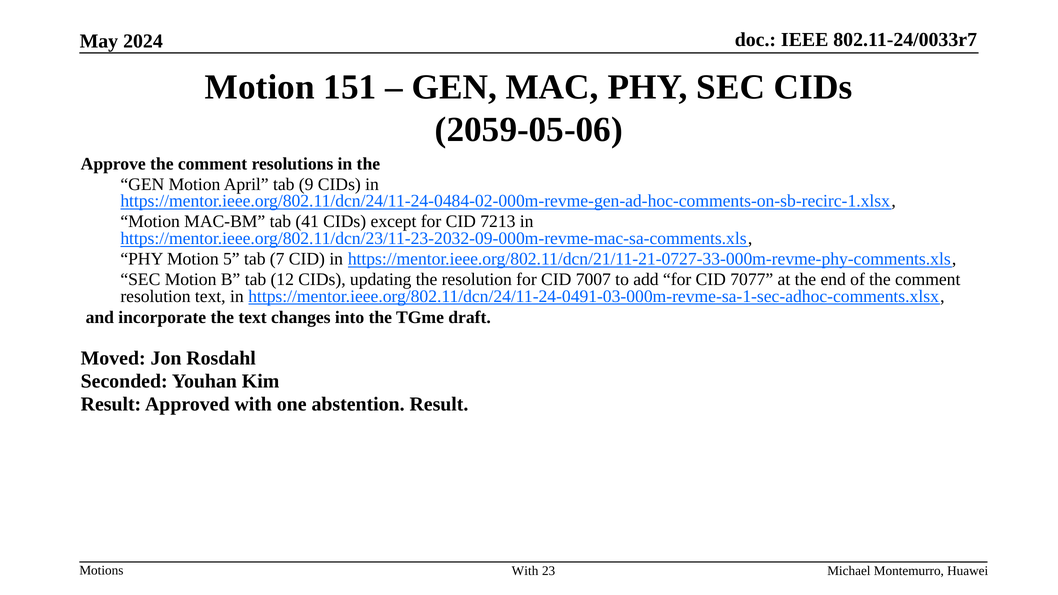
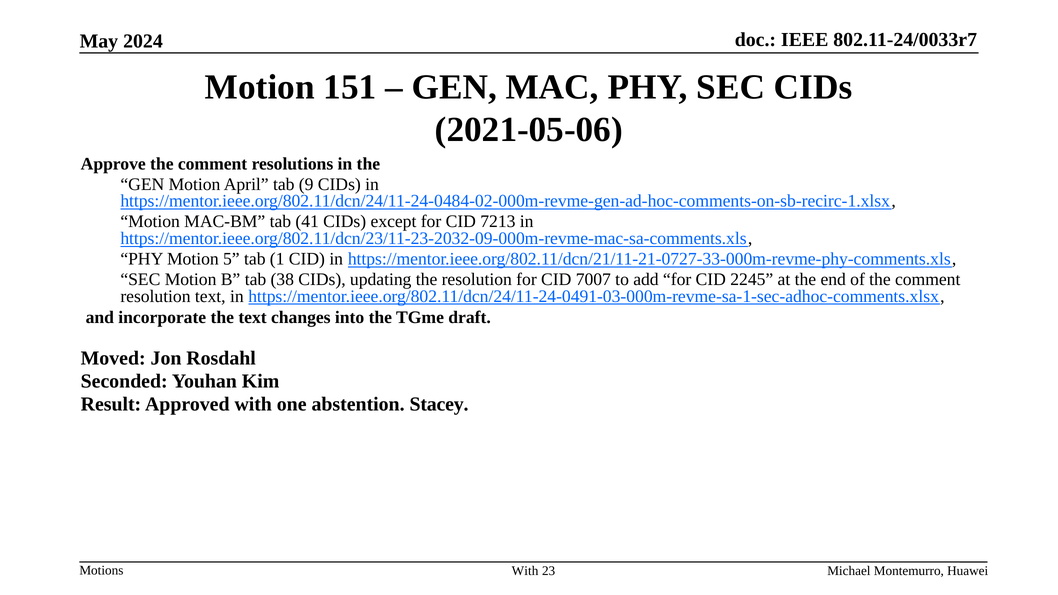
2059-05-06: 2059-05-06 -> 2021-05-06 (529, 129)
7: 7 -> 1 (277, 259)
12: 12 -> 38 (282, 279)
7077: 7077 -> 2245 (752, 279)
abstention Result: Result -> Stacey (439, 404)
